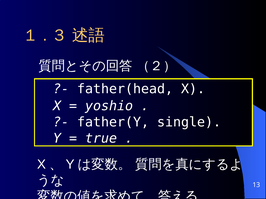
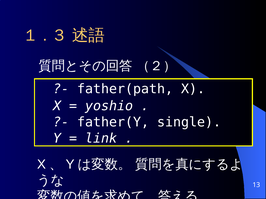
father(head: father(head -> father(path (125, 89)
true: true -> link (101, 139)
